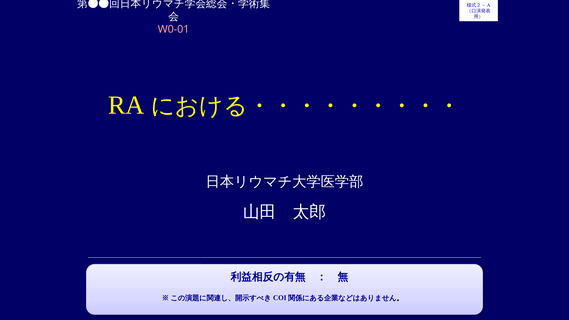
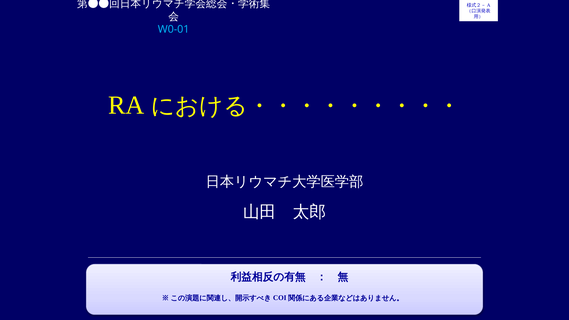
W0-01 colour: pink -> light blue (174, 29)
